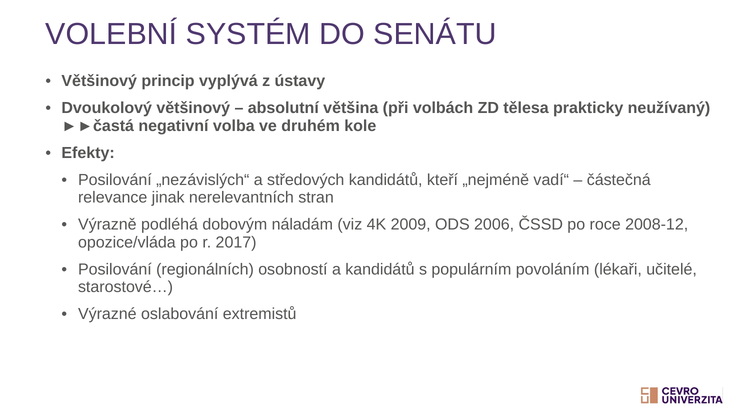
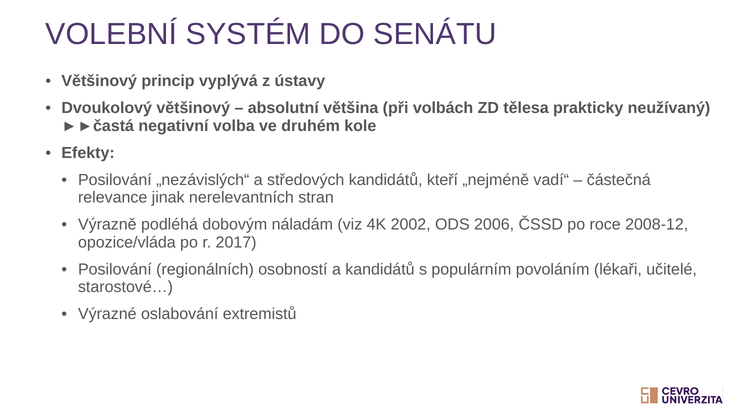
2009: 2009 -> 2002 (411, 225)
